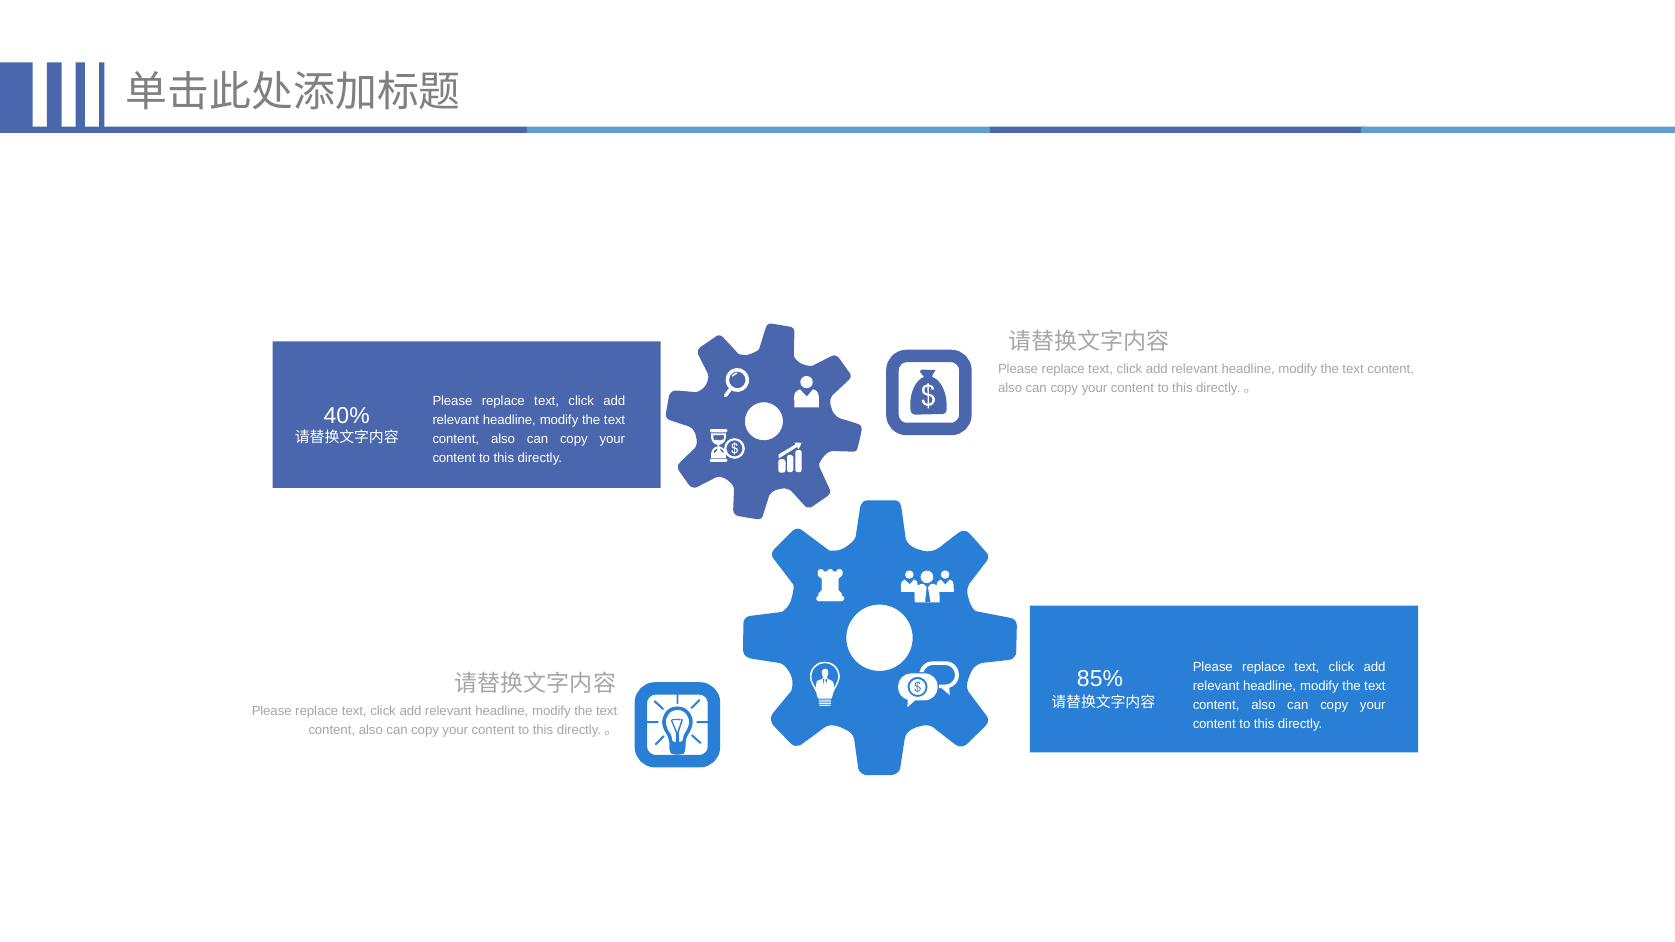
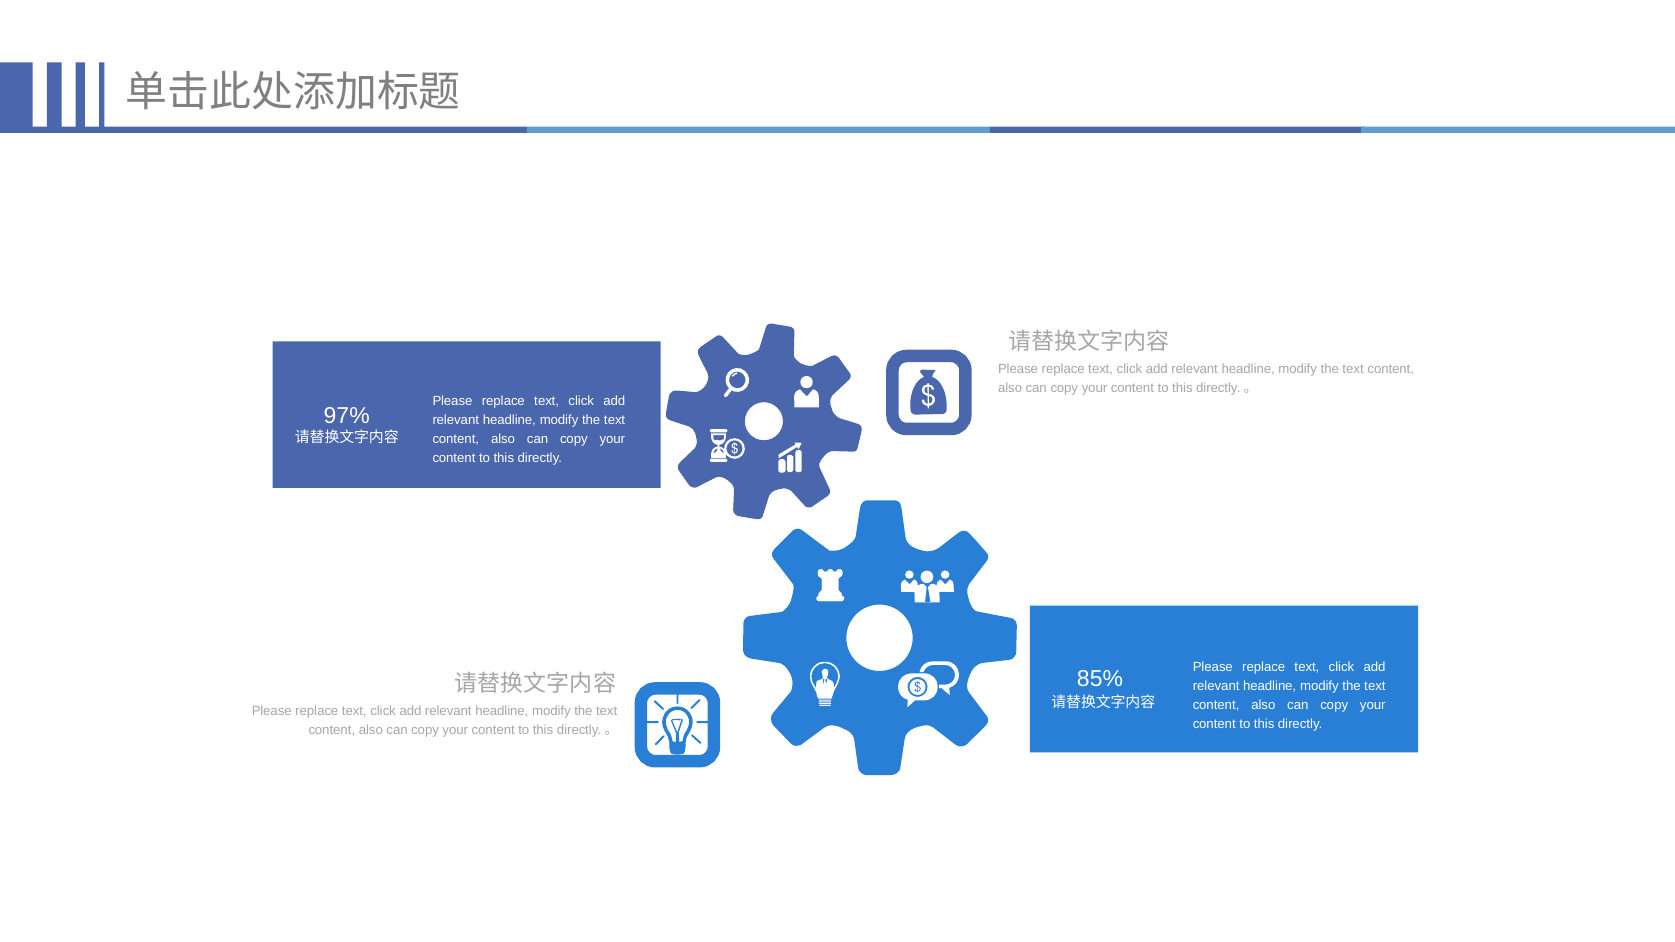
40%: 40% -> 97% (347, 415)
